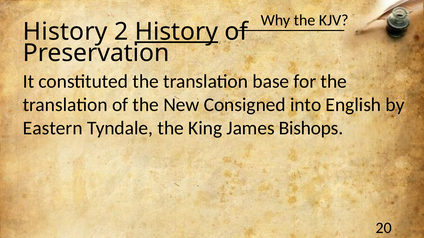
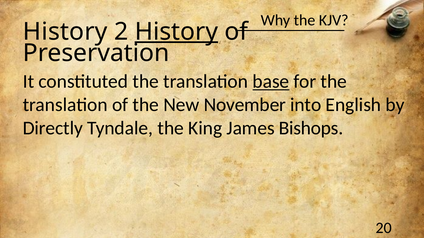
base underline: none -> present (271, 82)
Consigned: Consigned -> November (245, 105)
Eastern: Eastern -> Directly (53, 128)
